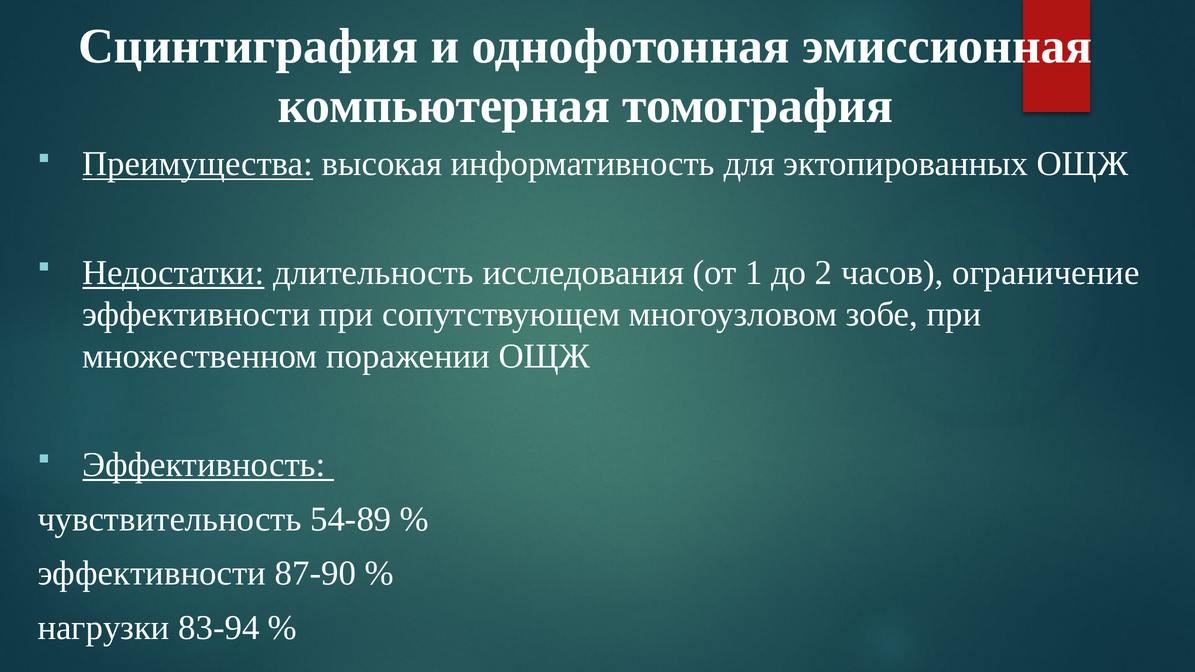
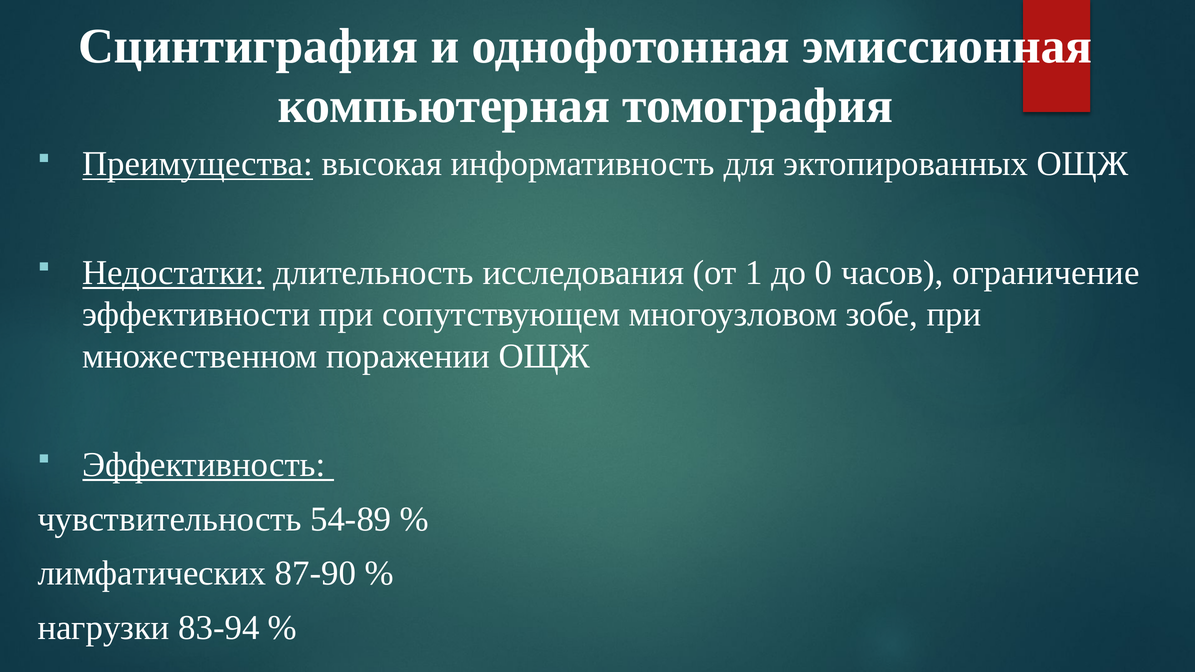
2: 2 -> 0 (824, 273)
эффективности: эффективности -> лимфатических (152, 573)
